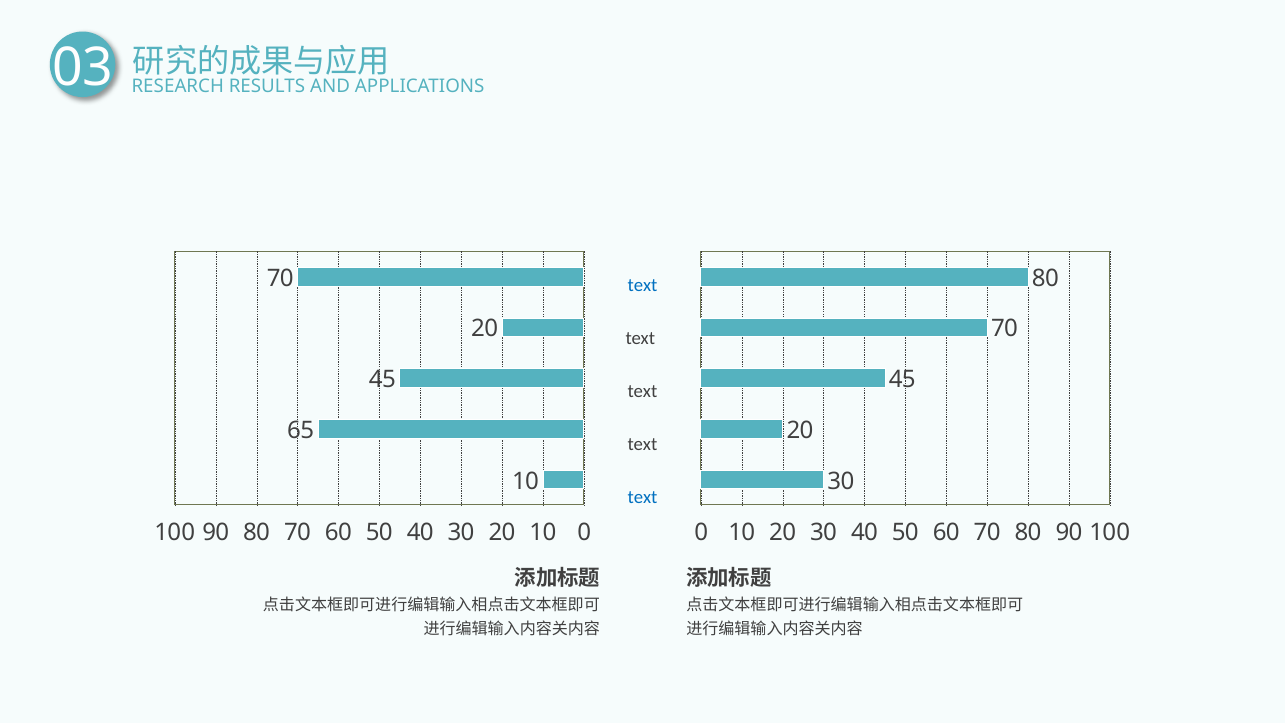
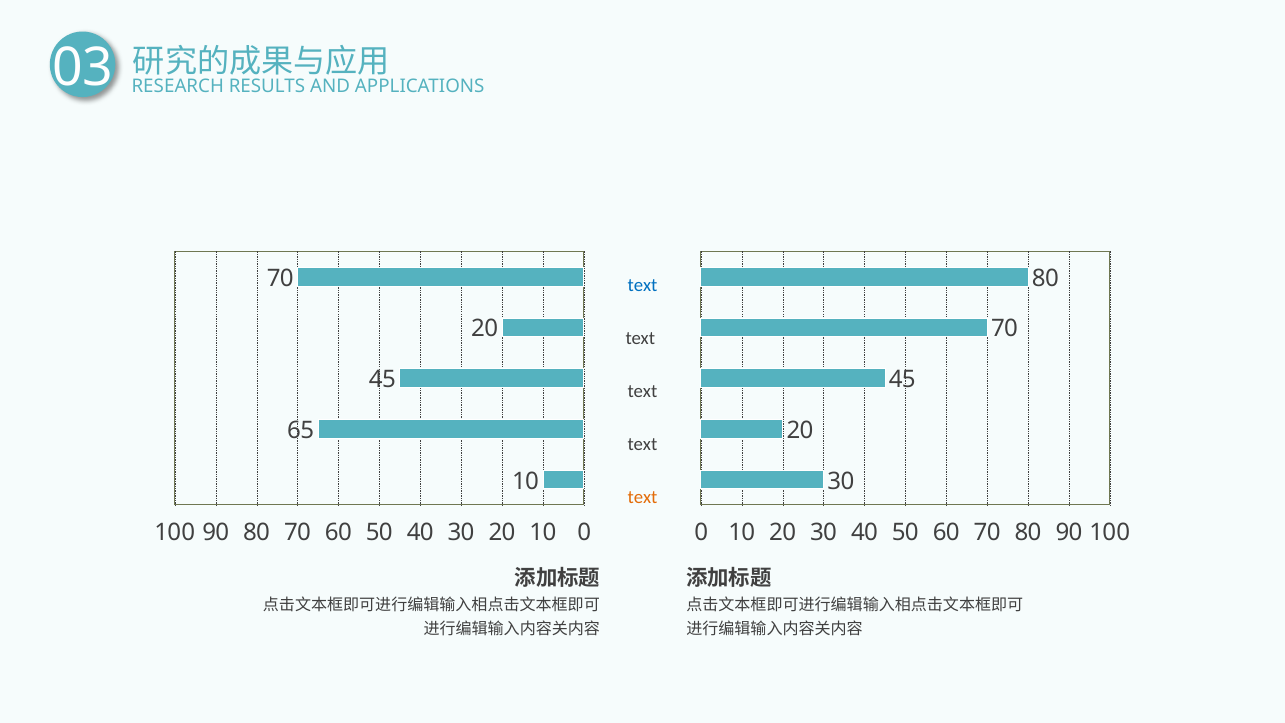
text colour: blue -> orange (643, 497)
